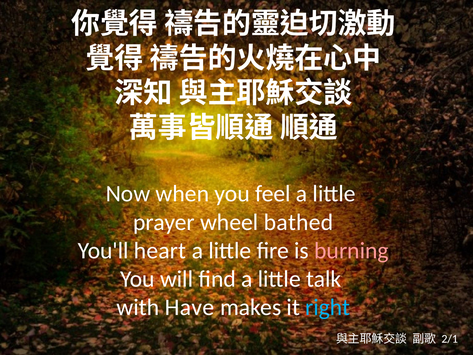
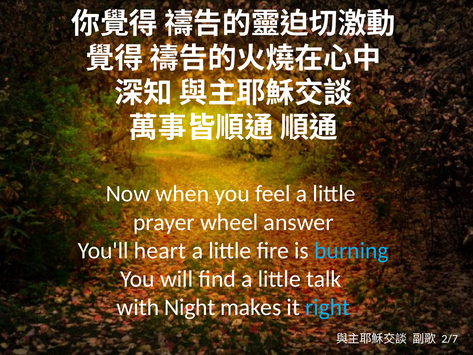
bathed: bathed -> answer (299, 222)
burning colour: pink -> light blue (351, 250)
Have: Have -> Night (190, 307)
2/1: 2/1 -> 2/7 (450, 339)
